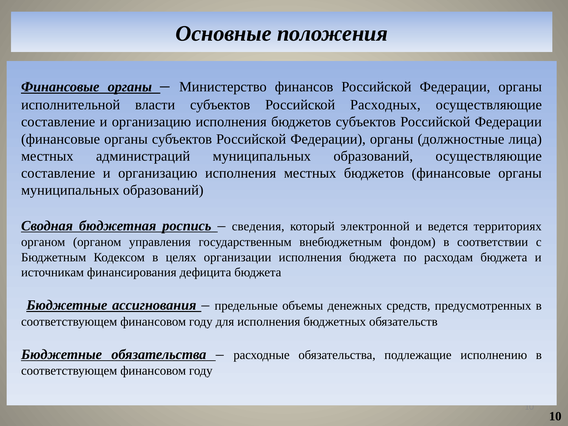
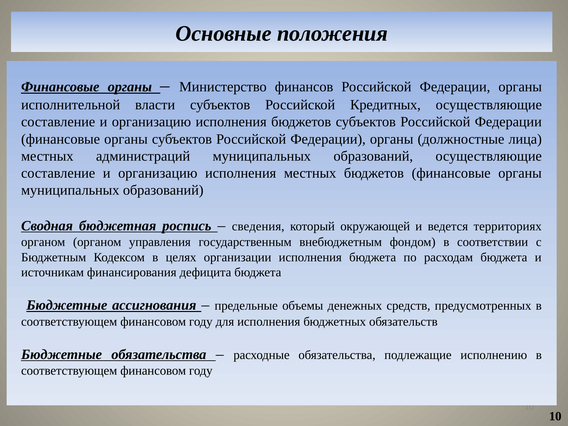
Расходных: Расходных -> Кредитных (385, 105)
электронной: электронной -> окружающей (375, 226)
